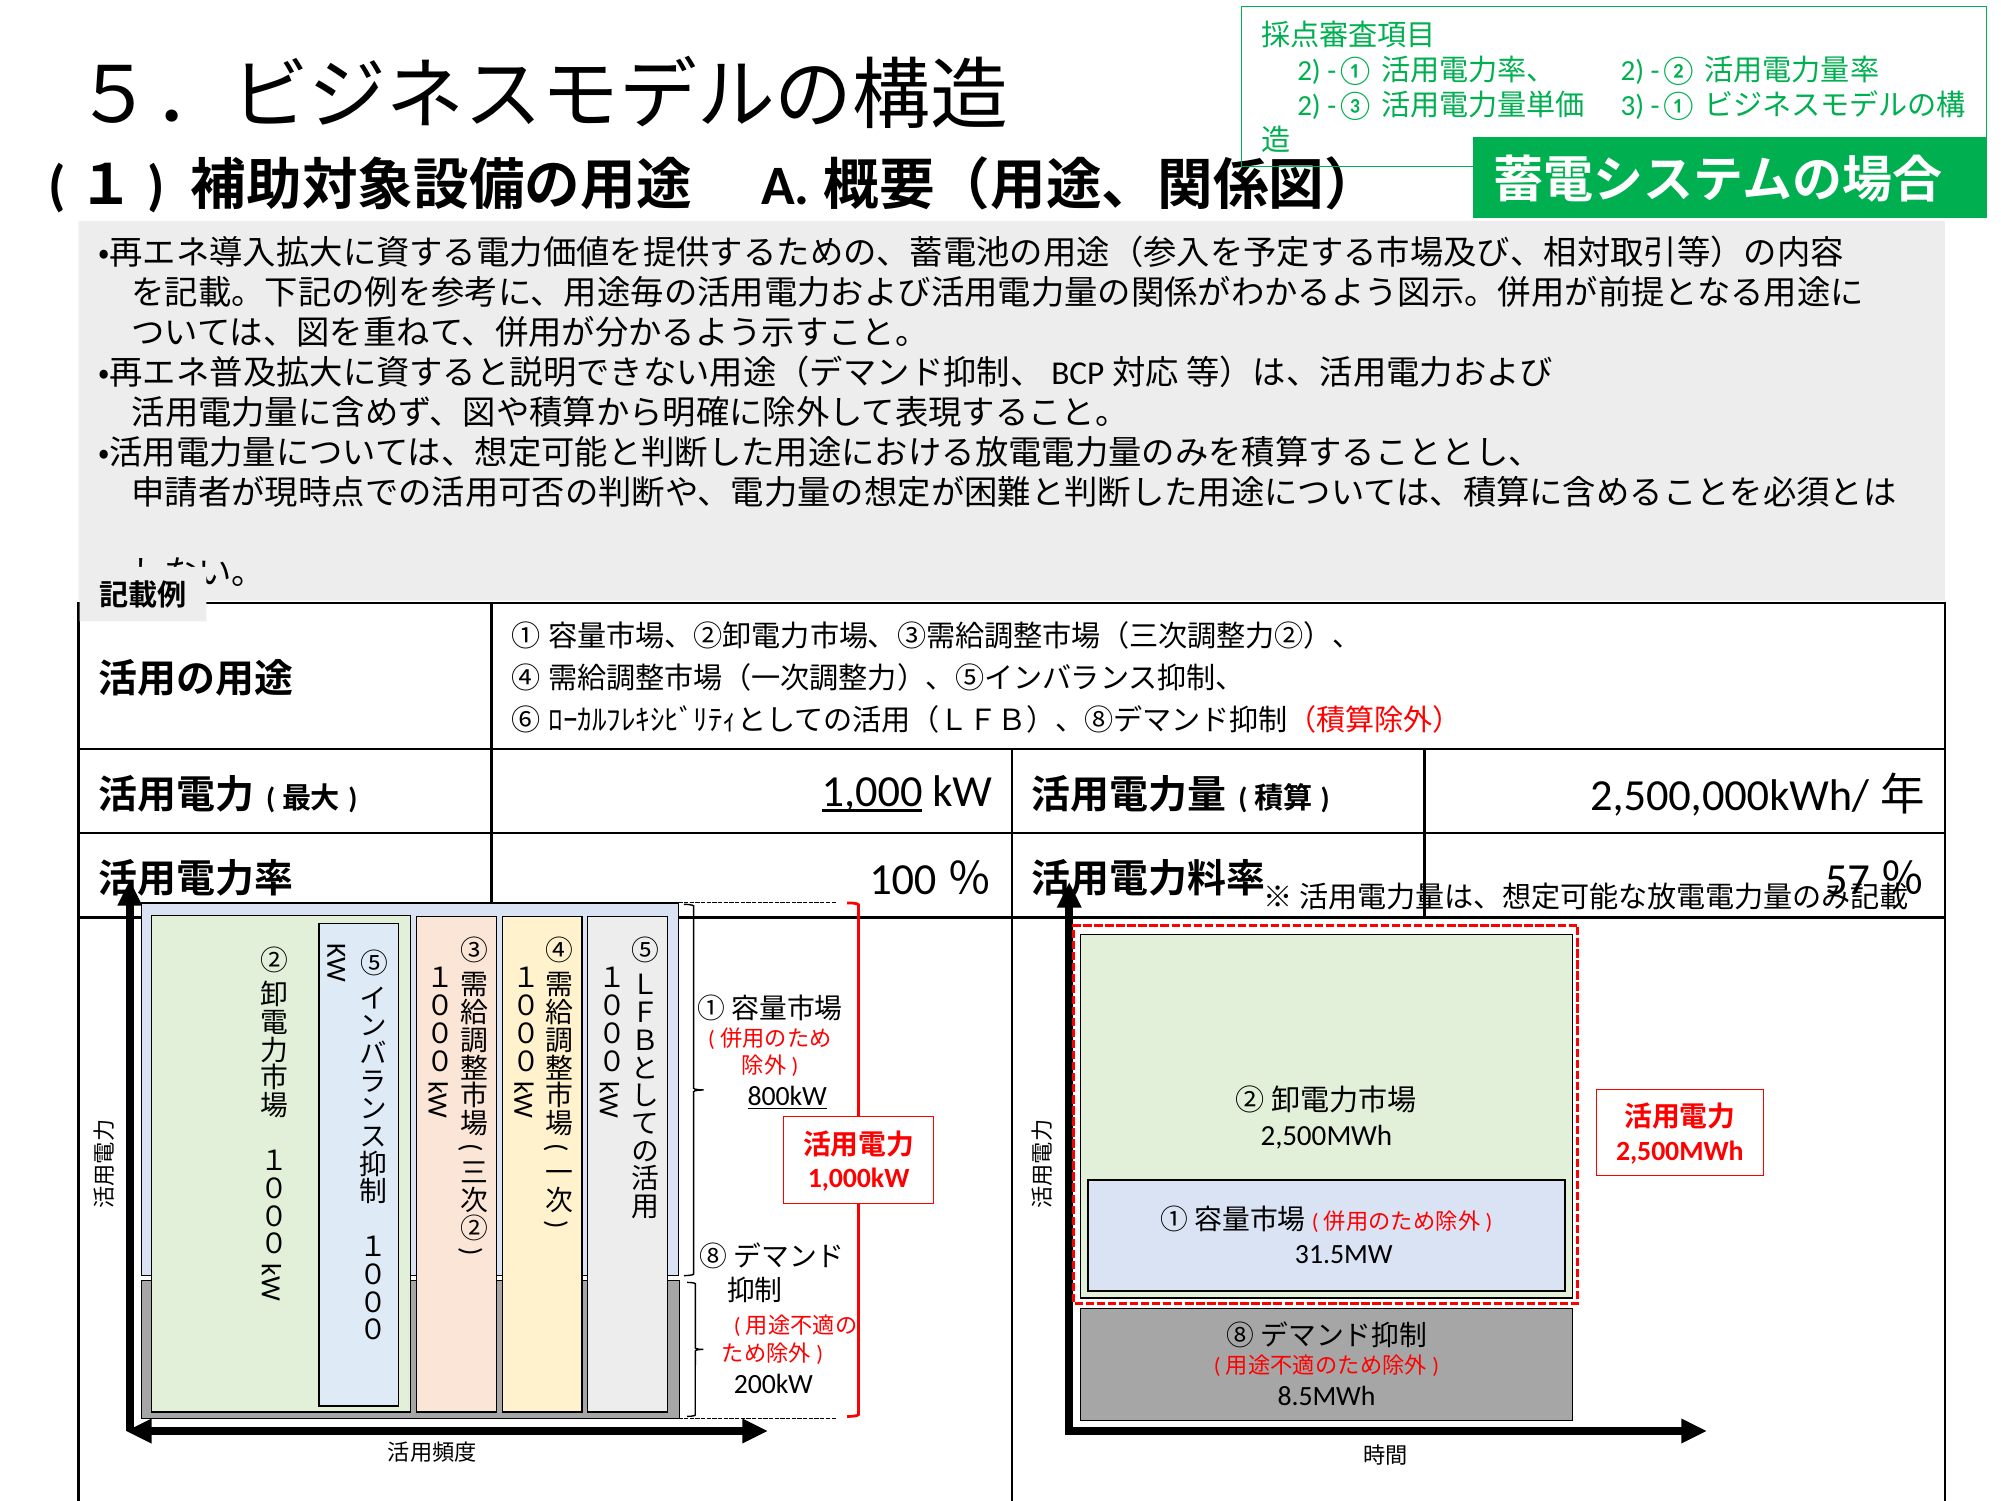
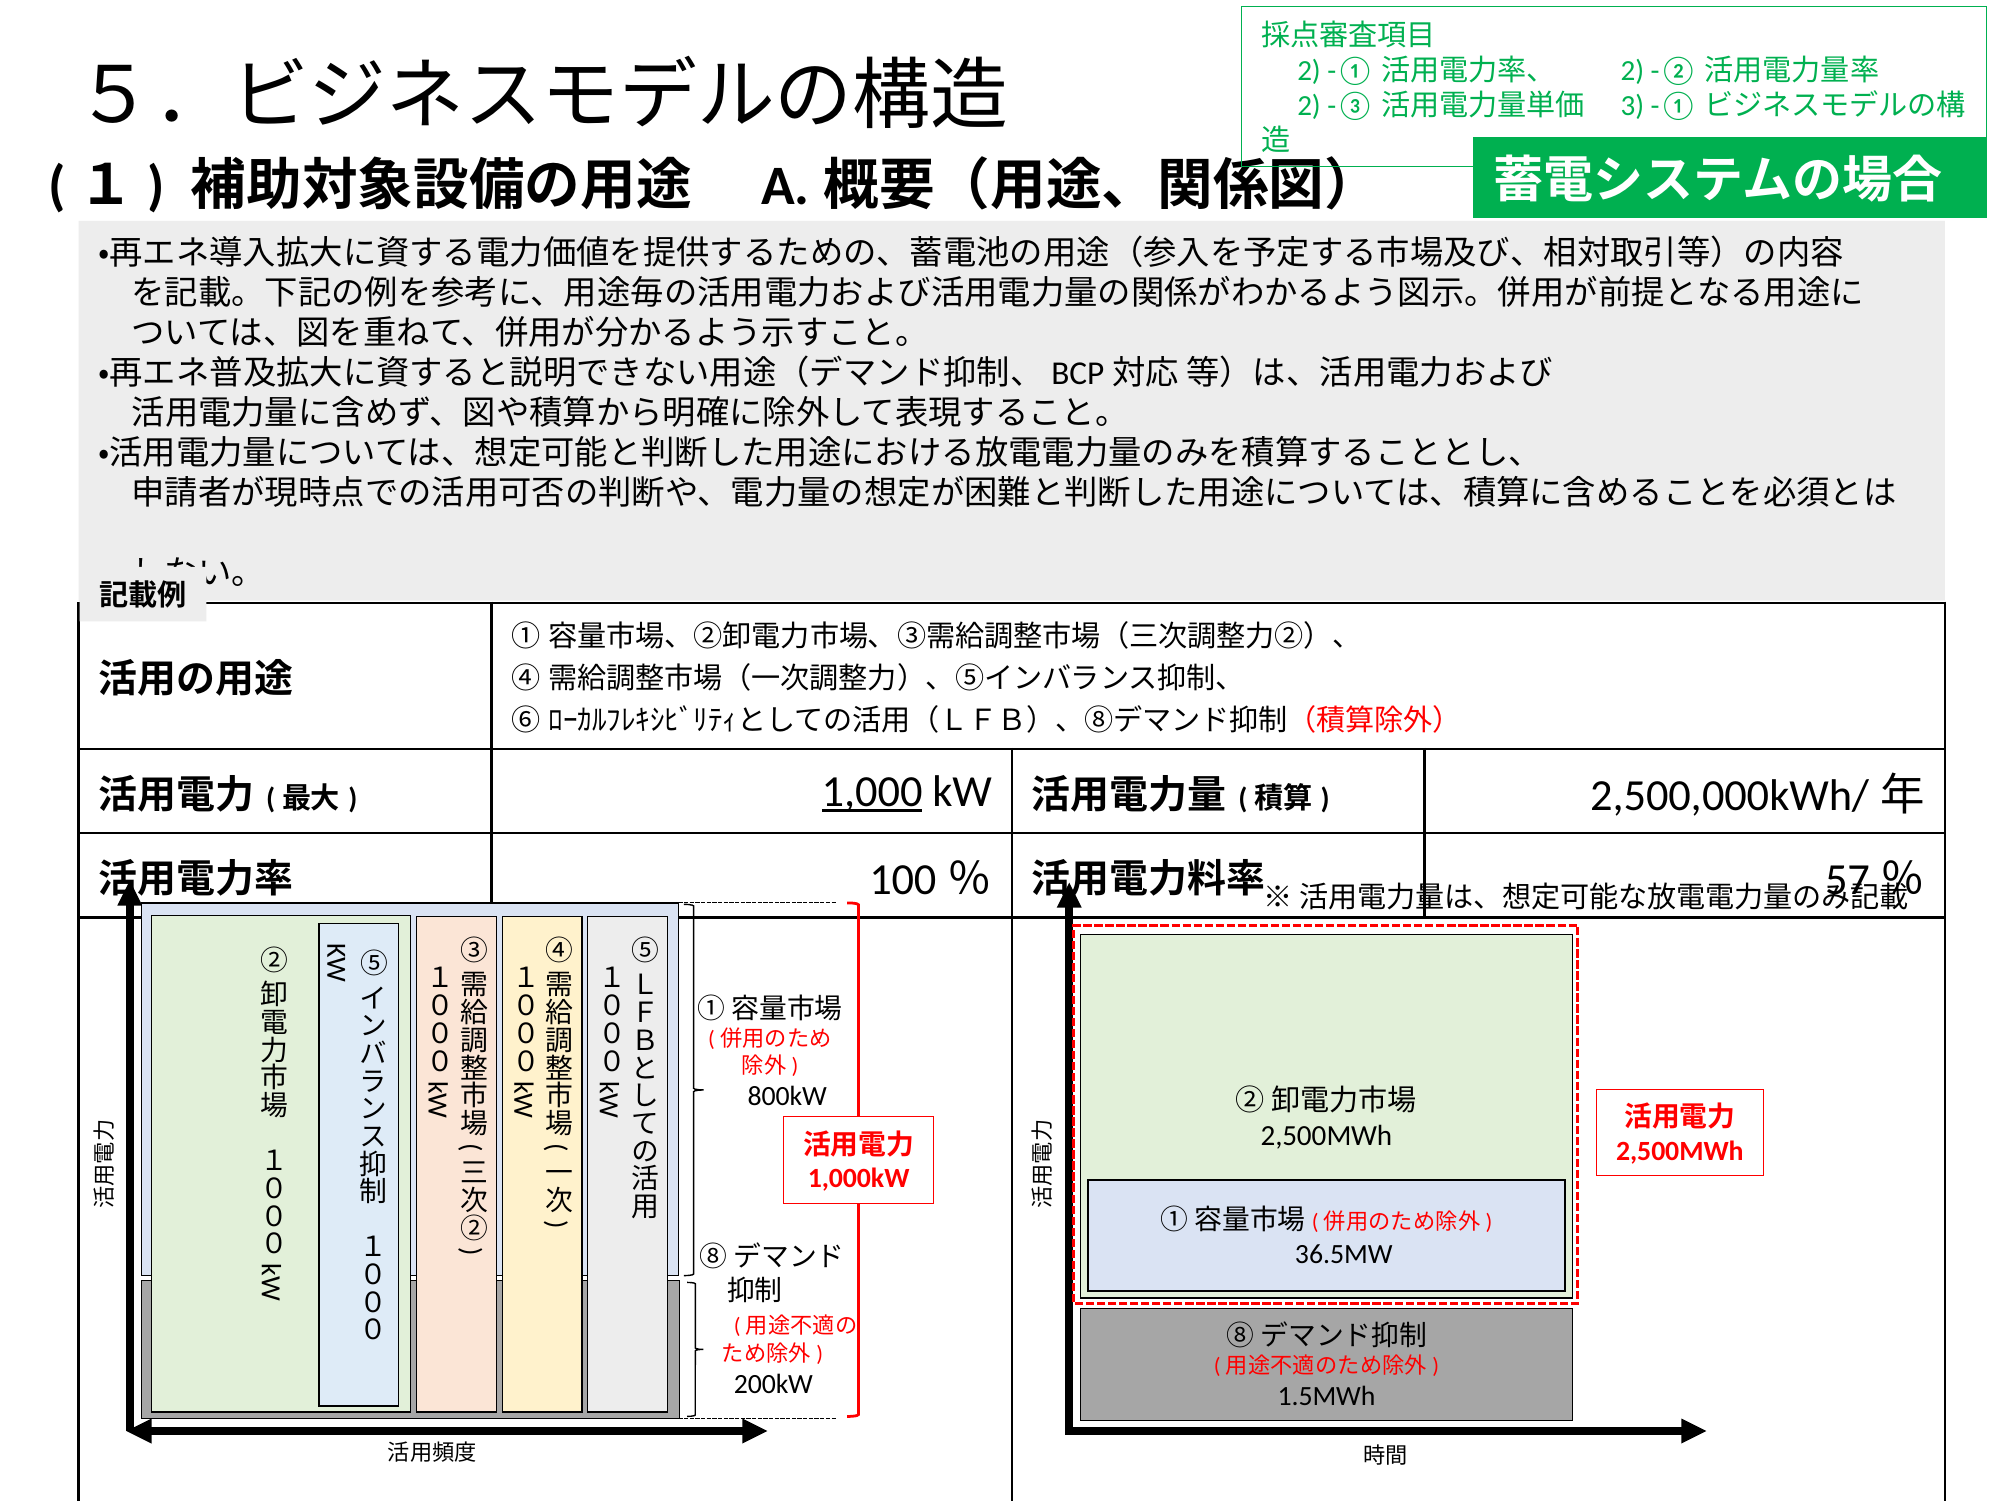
800kW underline: present -> none (787, 1096)
31.5MW: 31.5MW -> 36.5MW (1344, 1254)
8.5MWh: 8.5MWh -> 1.5MWh (1327, 1396)
